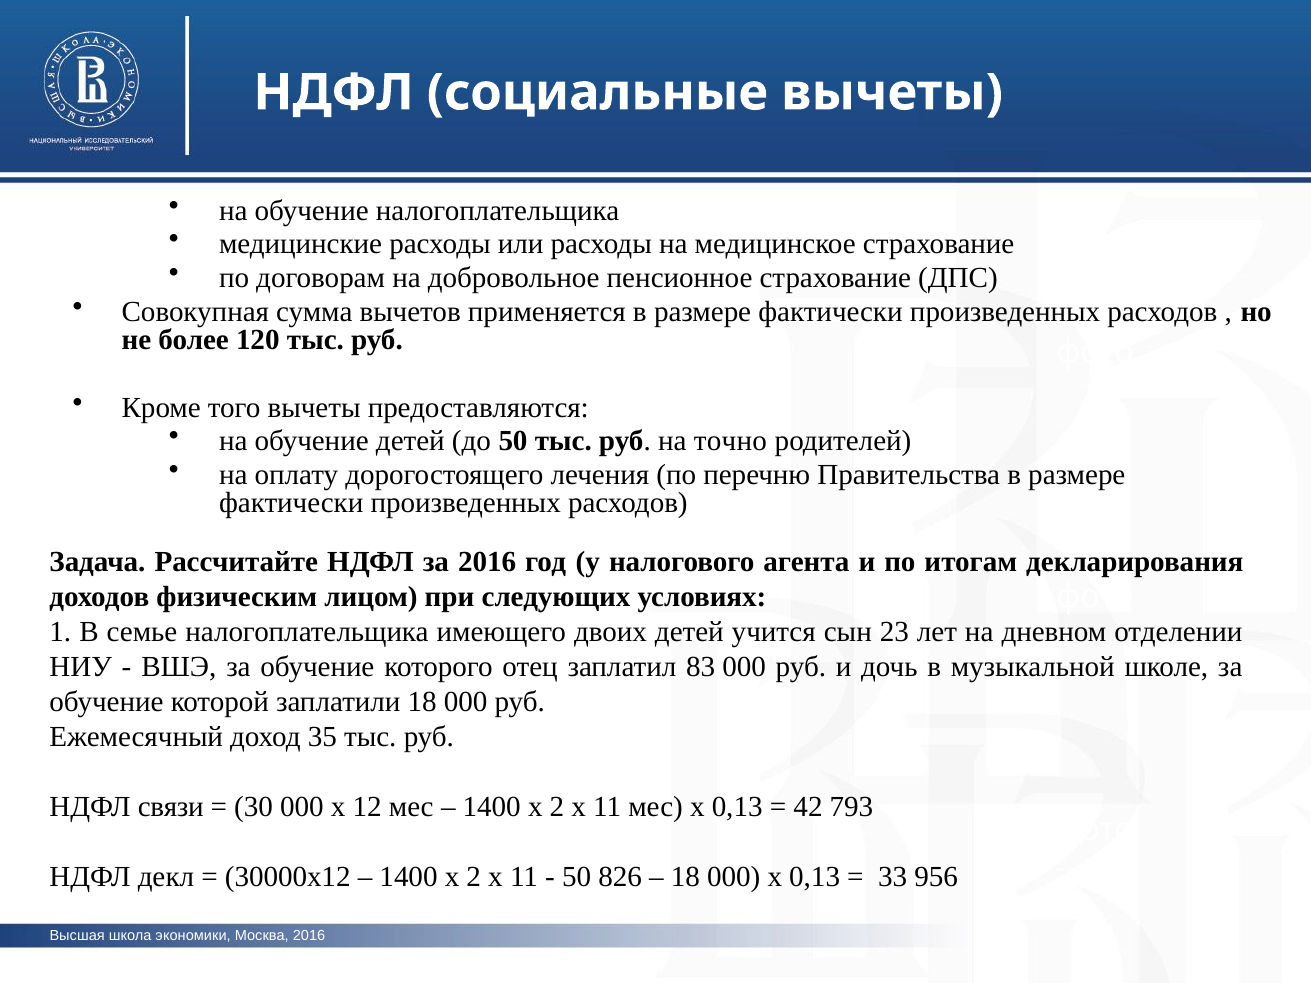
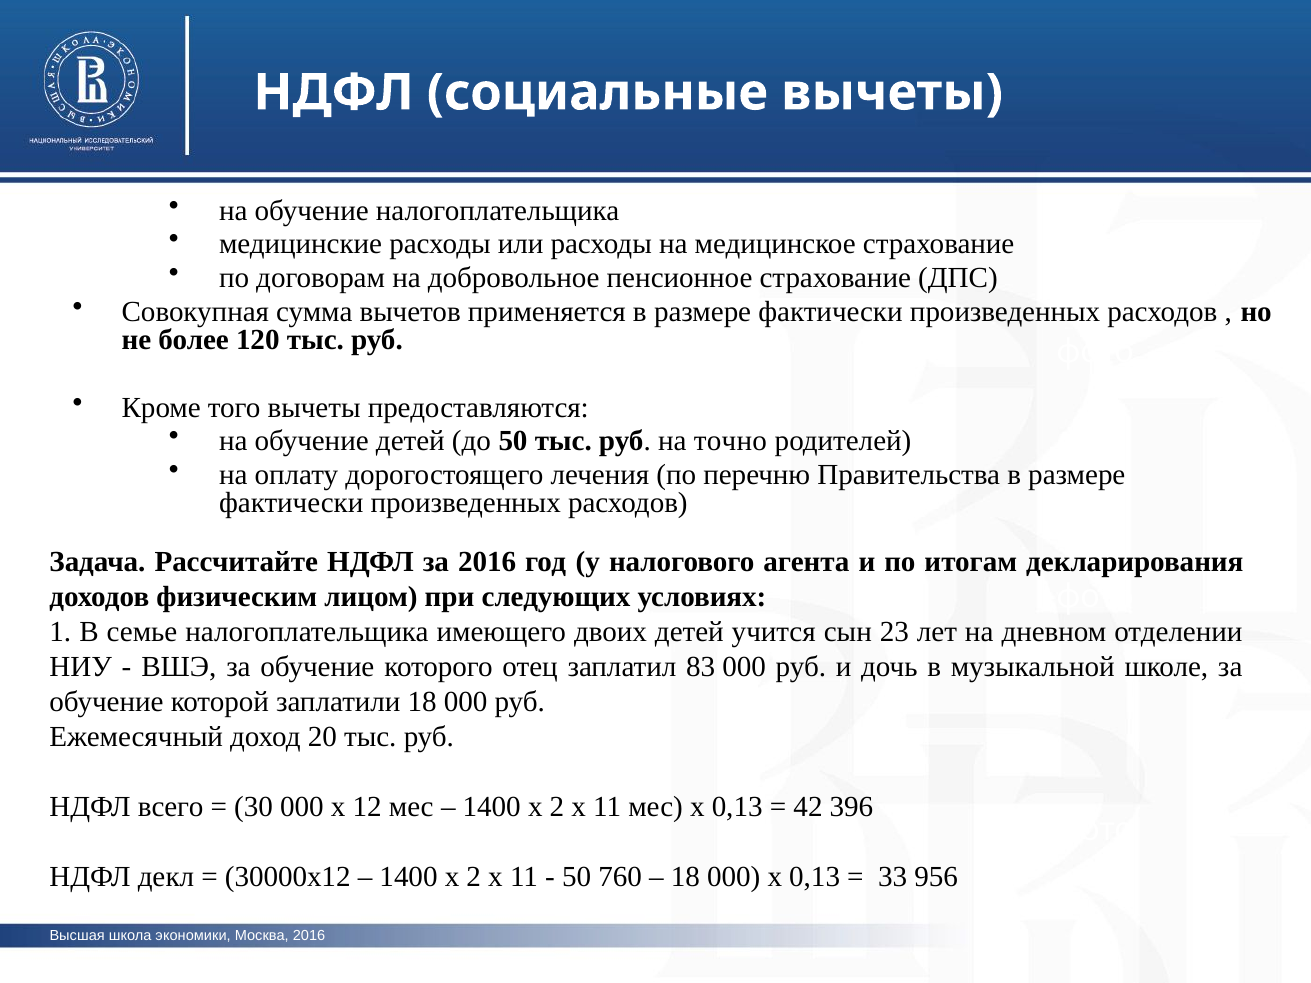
35: 35 -> 20 (322, 737)
связи: связи -> всего (171, 807)
793: 793 -> 396 (851, 807)
826: 826 -> 760 (620, 877)
